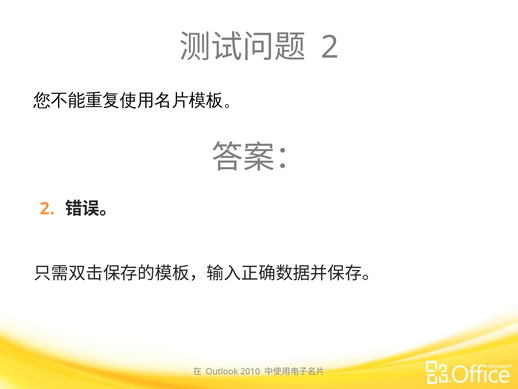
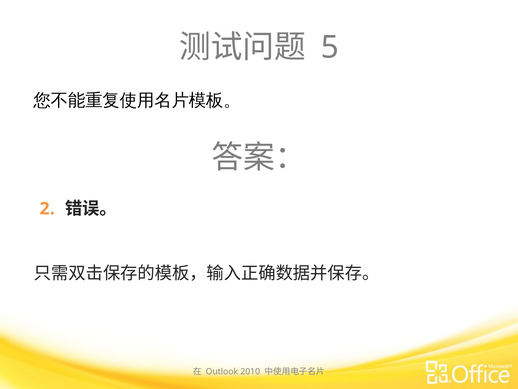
2: 2 -> 5 (330, 47)
